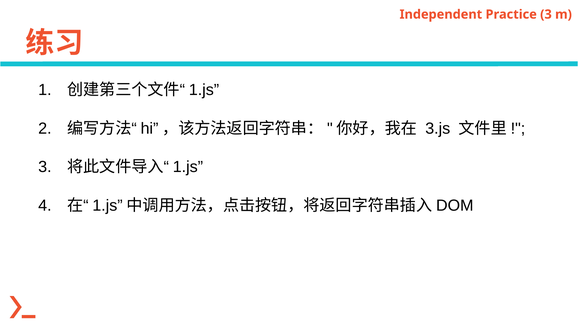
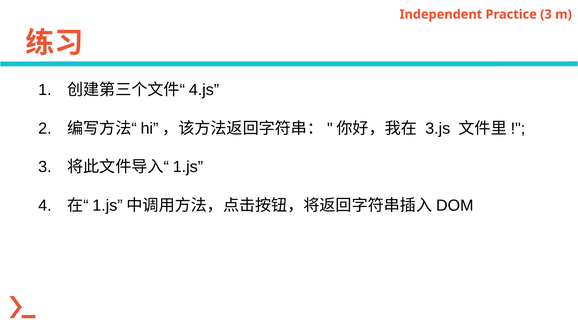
1.js: 1.js -> 4.js (204, 90)
